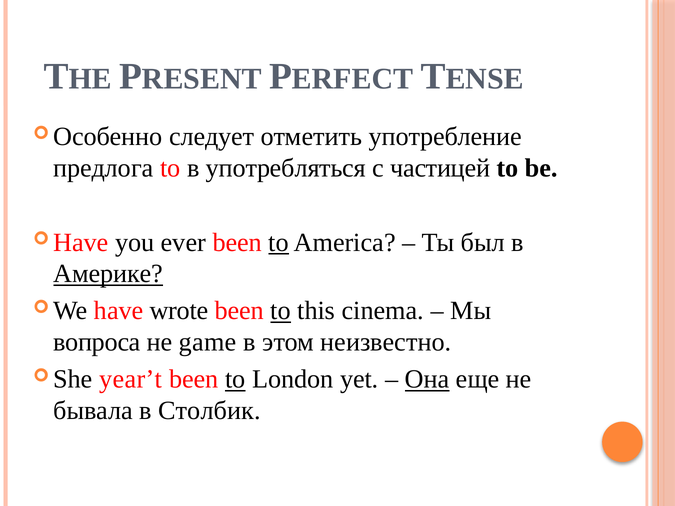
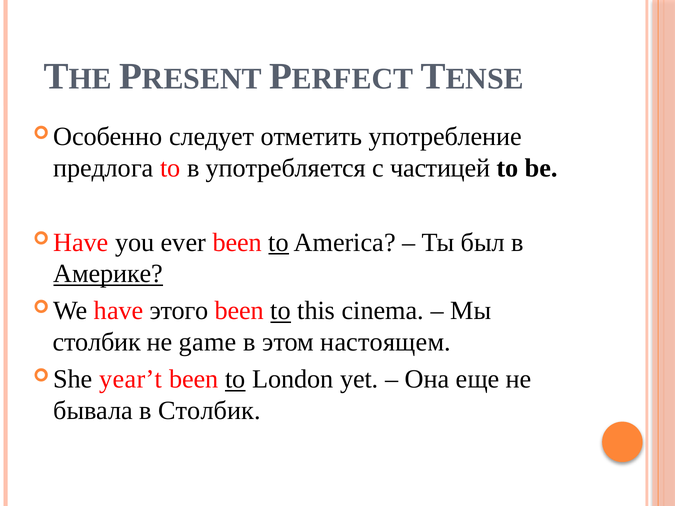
употребляться: употребляться -> употребляется (286, 168)
wrote: wrote -> этого (179, 311)
вопроса: вопроса -> столбик (97, 342)
неизвестно: неизвестно -> настоящем (386, 342)
Она underline: present -> none (427, 379)
